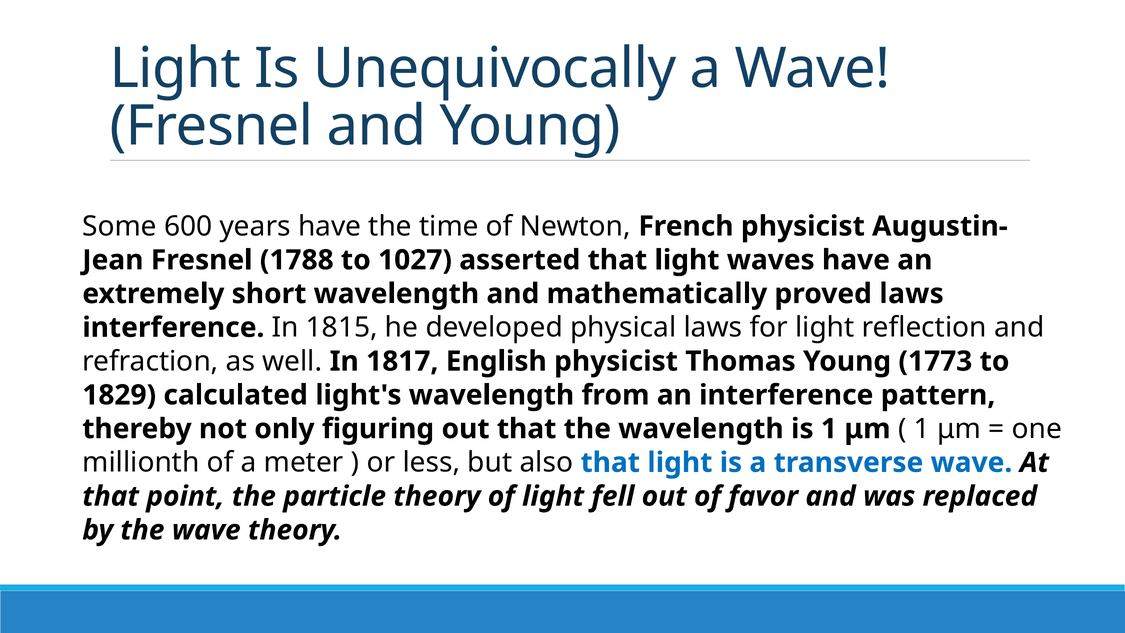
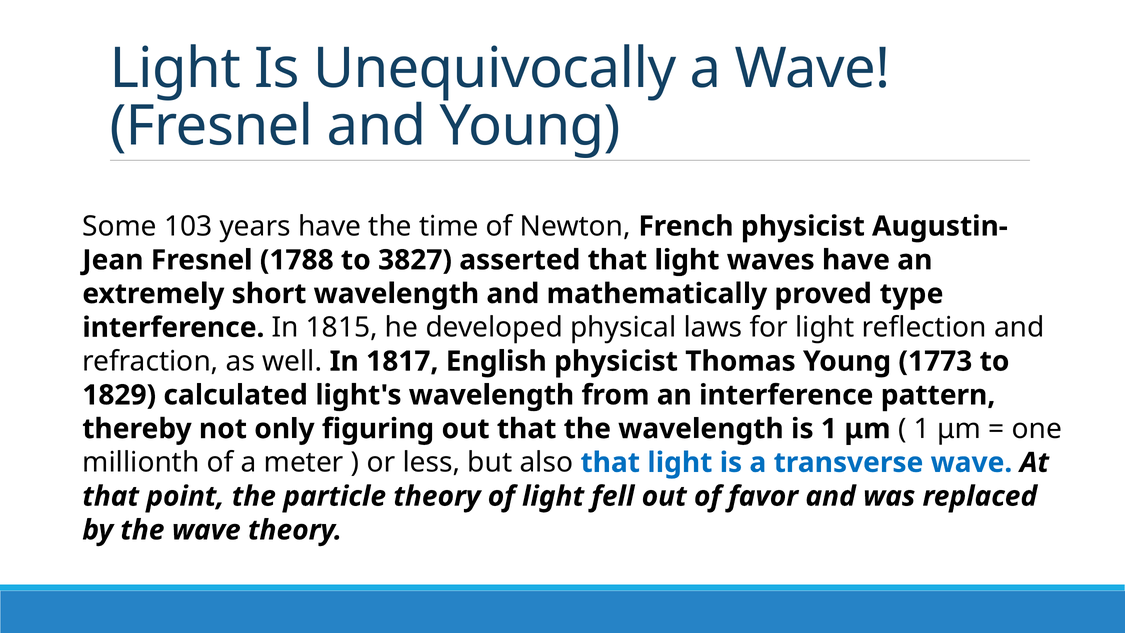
600: 600 -> 103 (188, 226)
1027: 1027 -> 3827 (415, 260)
proved laws: laws -> type (912, 294)
